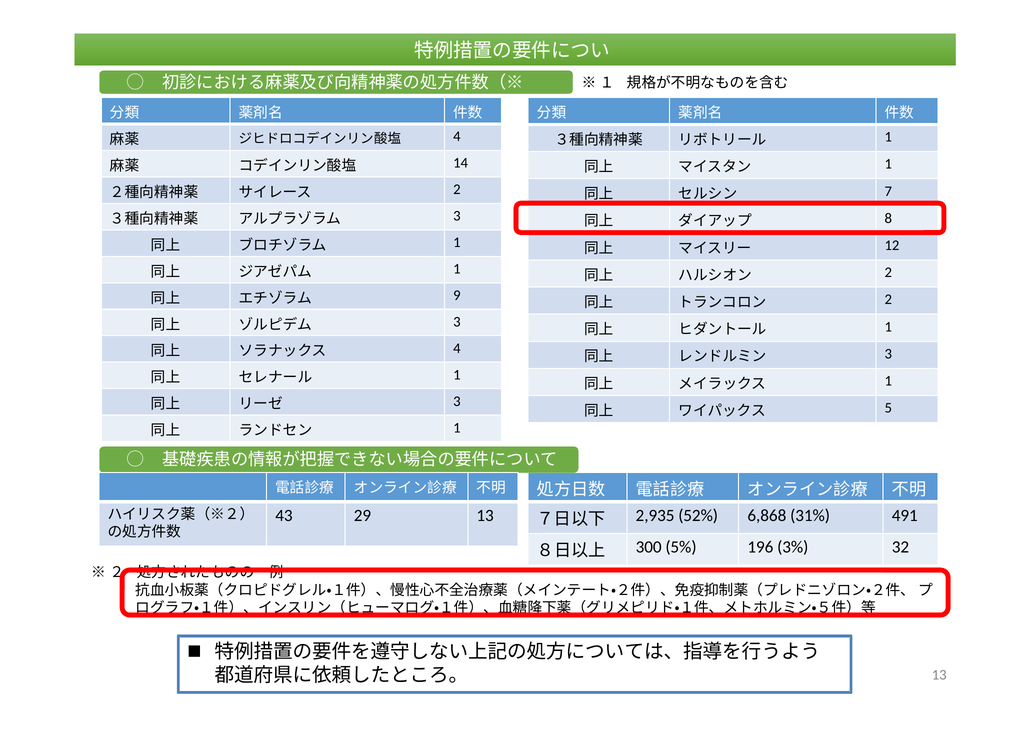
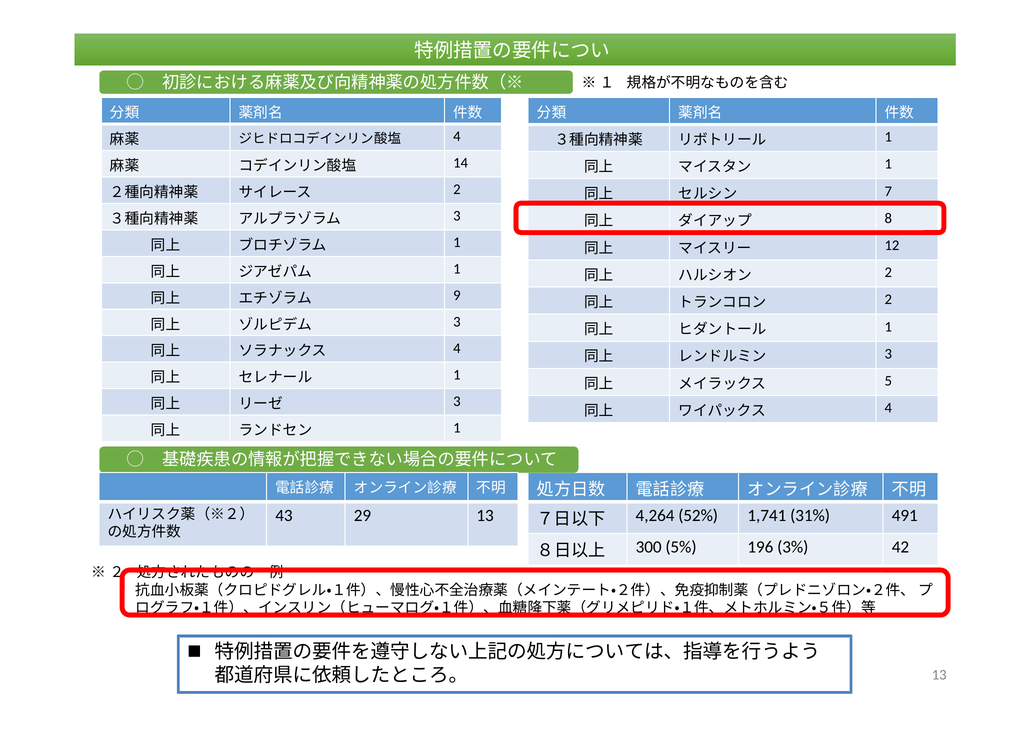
1: 1 -> 5 (888, 381)
5: 5 -> 4 (888, 408)
2,935: 2,935 -> 4,264 (655, 515)
6,868: 6,868 -> 1,741 (767, 515)
32: 32 -> 42 (901, 547)
